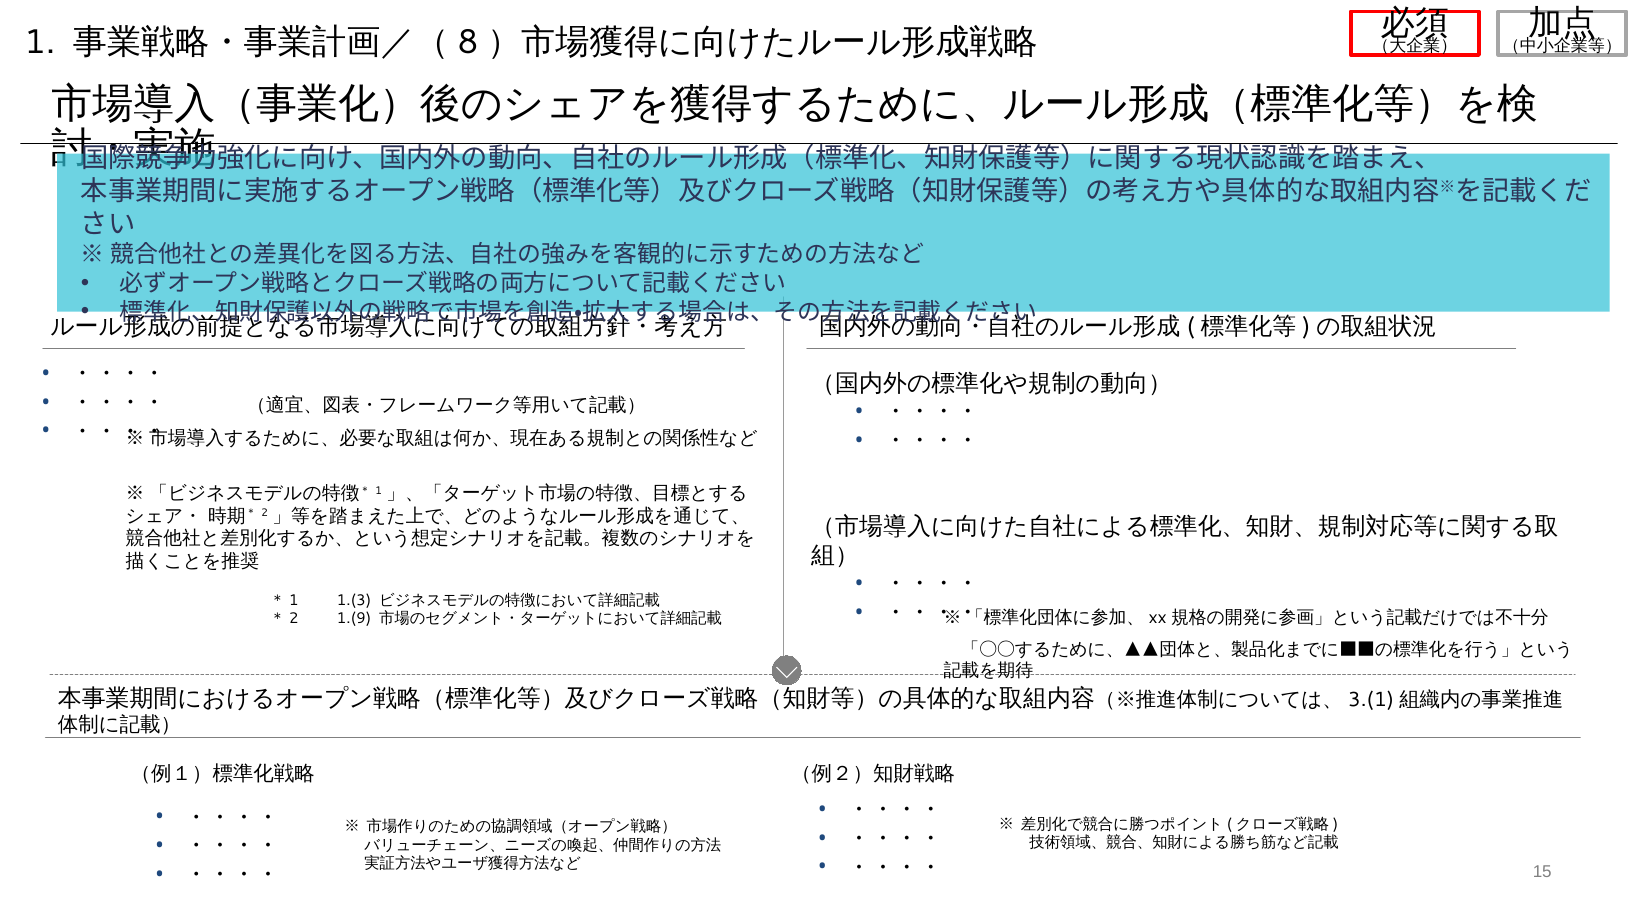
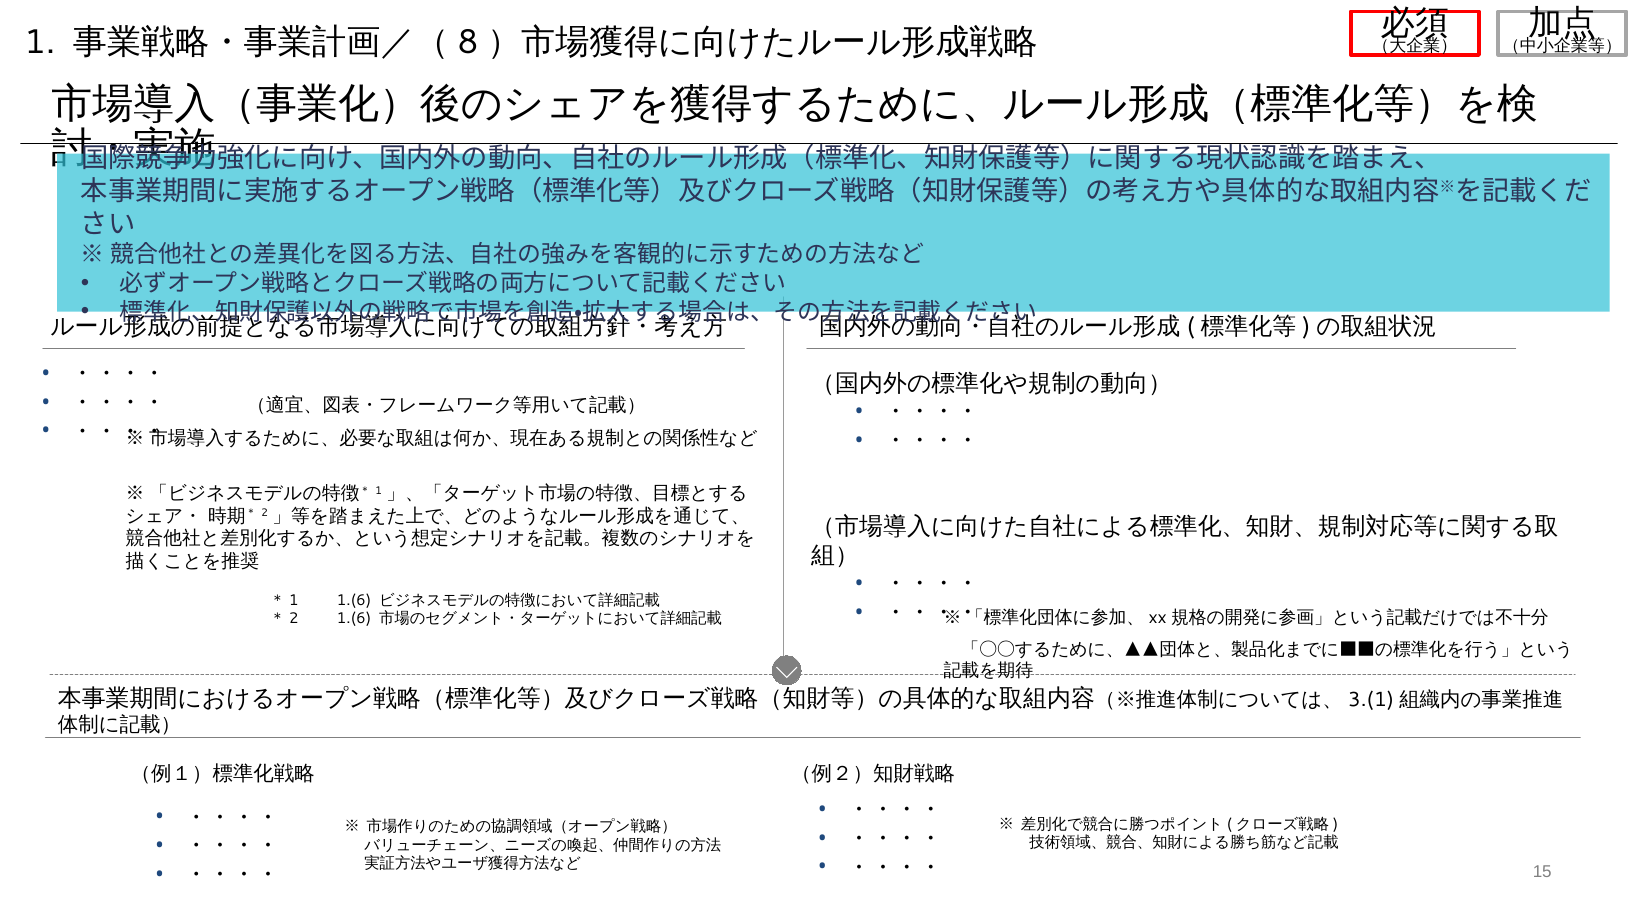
＊1 1.(3: 1.(3 -> 1.(6 (354, 600)
＊2 1.(9: 1.(9 -> 1.(6 (354, 619)
